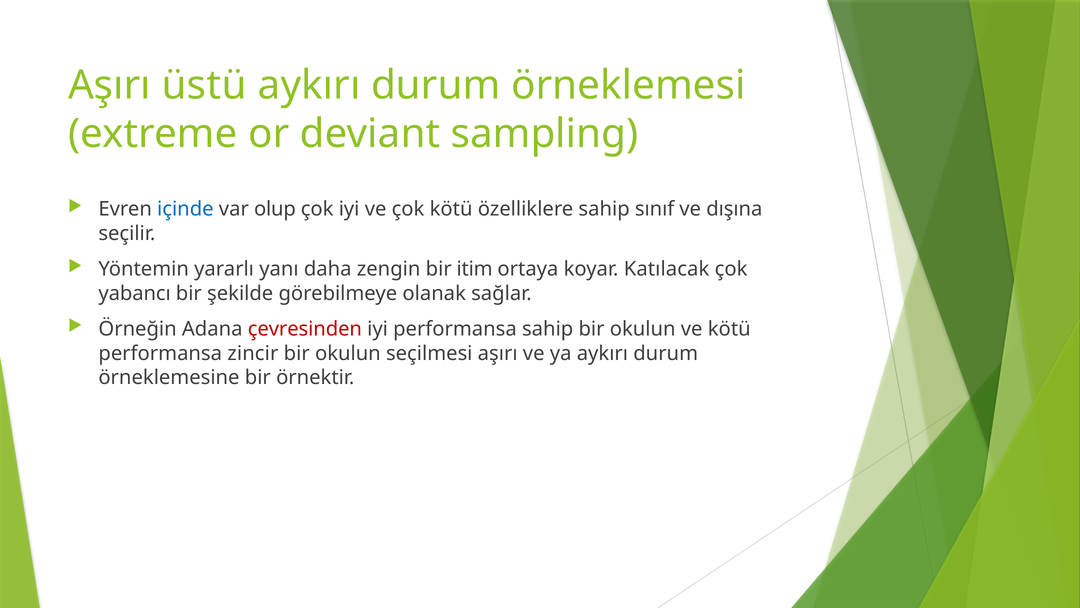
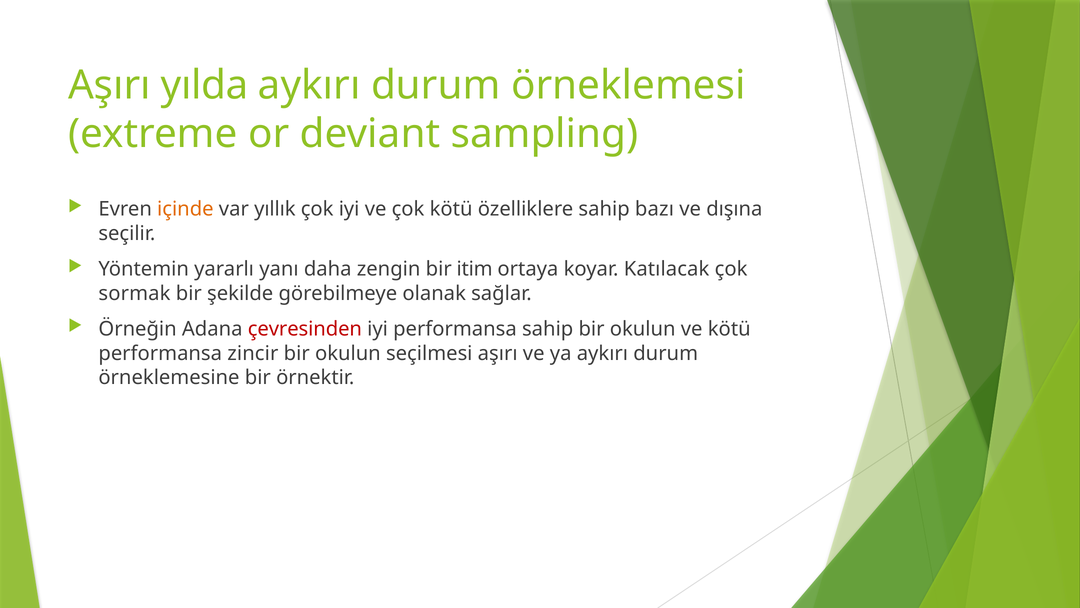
üstü: üstü -> yılda (205, 85)
içinde colour: blue -> orange (185, 209)
olup: olup -> yıllık (275, 209)
sınıf: sınıf -> bazı (654, 209)
yabancı: yabancı -> sormak (134, 293)
